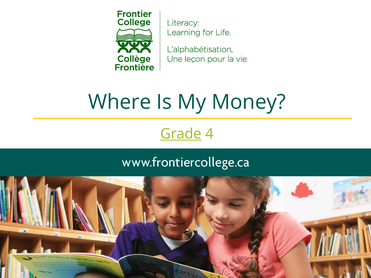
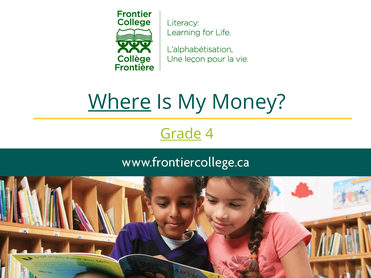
Where underline: none -> present (120, 102)
